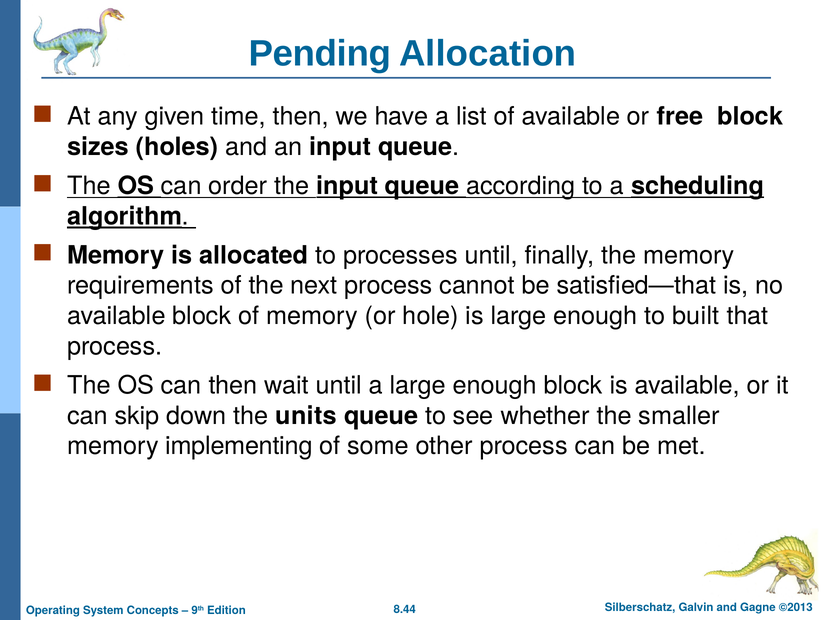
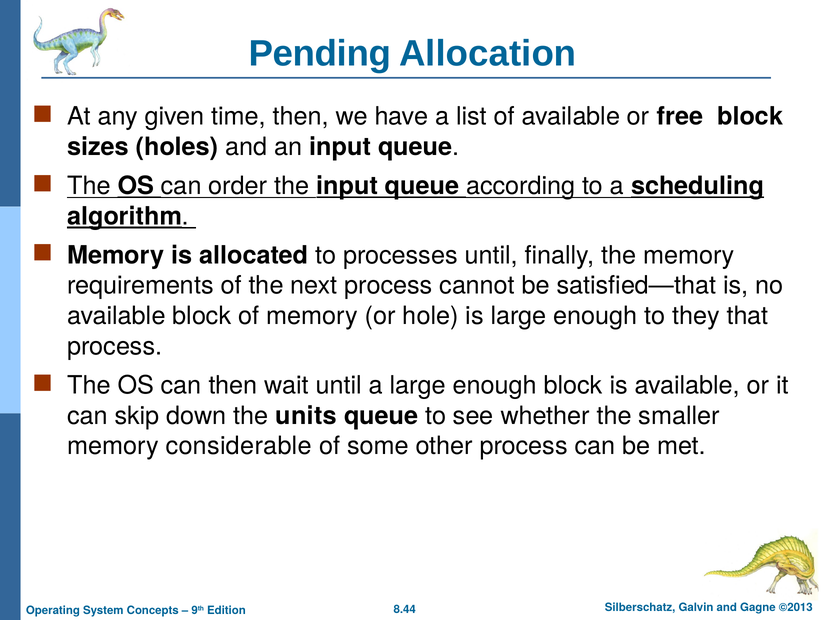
built: built -> they (696, 316)
implementing: implementing -> considerable (239, 446)
